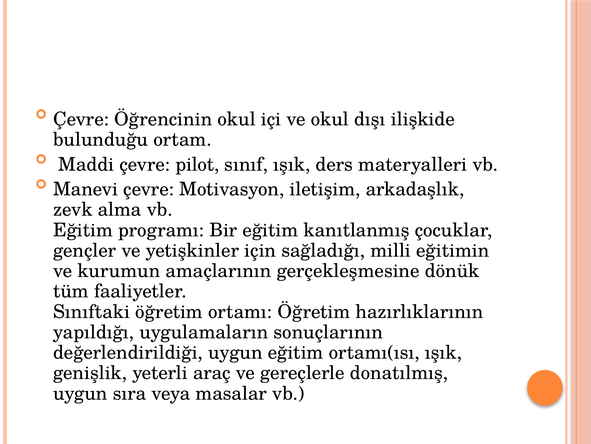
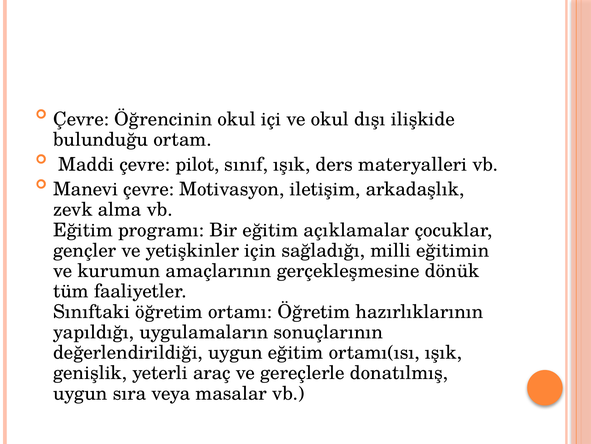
kanıtlanmış: kanıtlanmış -> açıklamalar (356, 230)
